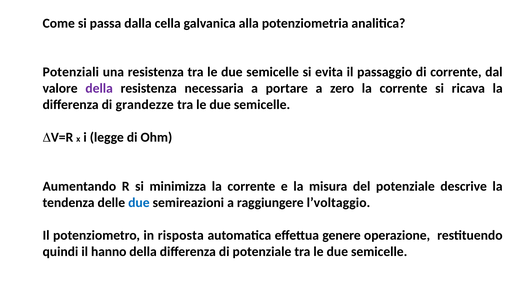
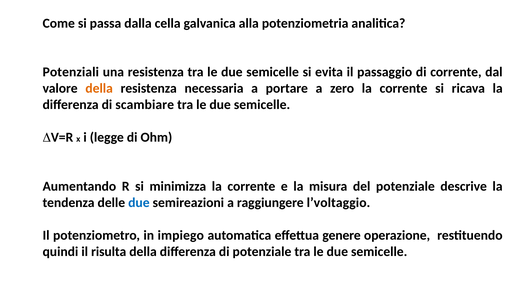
della colour: purple -> orange (99, 88)
grandezze: grandezze -> scambiare (145, 105)
risposta: risposta -> impiego (181, 235)
hanno: hanno -> risulta (109, 251)
